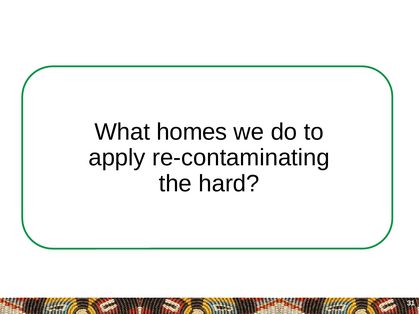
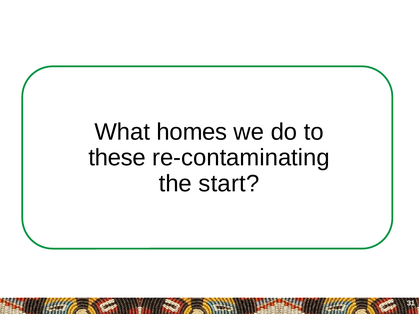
apply: apply -> these (117, 158)
hard: hard -> start (229, 184)
